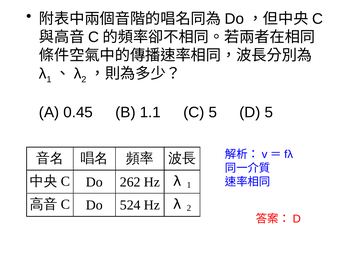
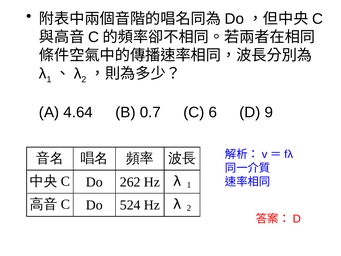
0.45: 0.45 -> 4.64 (78, 112)
1.1: 1.1 -> 0.7 (150, 112)
C 5: 5 -> 6 (213, 112)
D 5: 5 -> 9 (269, 112)
